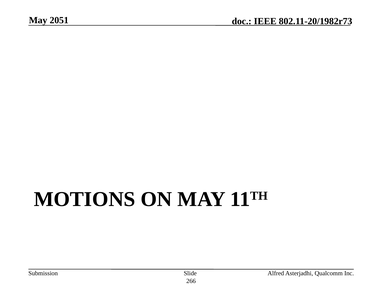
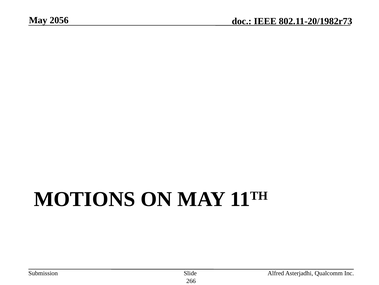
2051: 2051 -> 2056 (59, 20)
